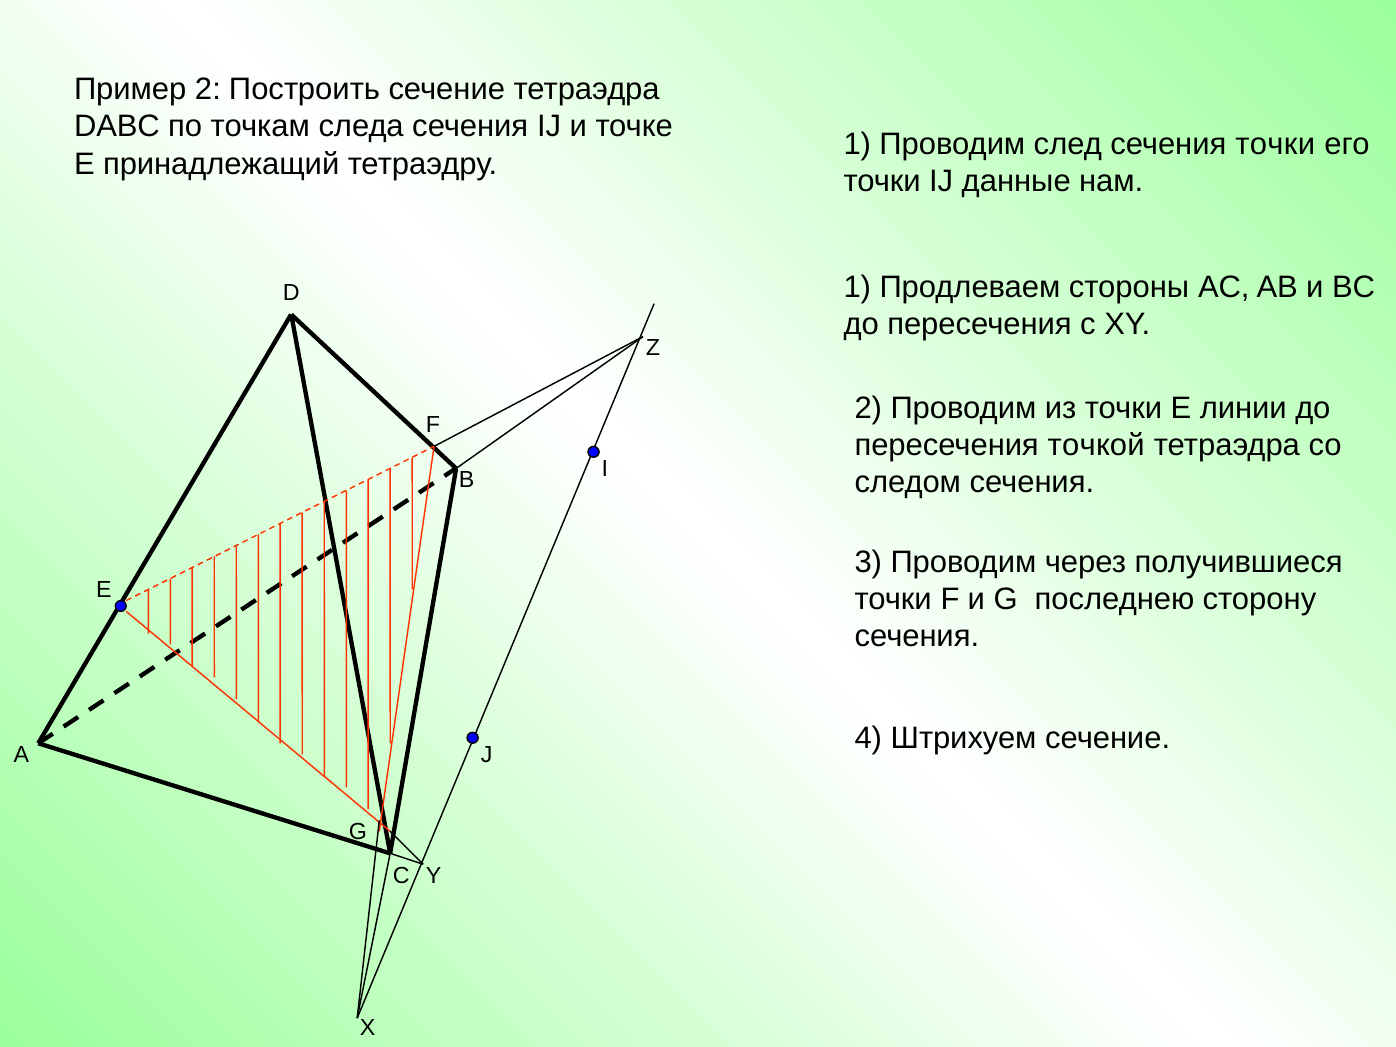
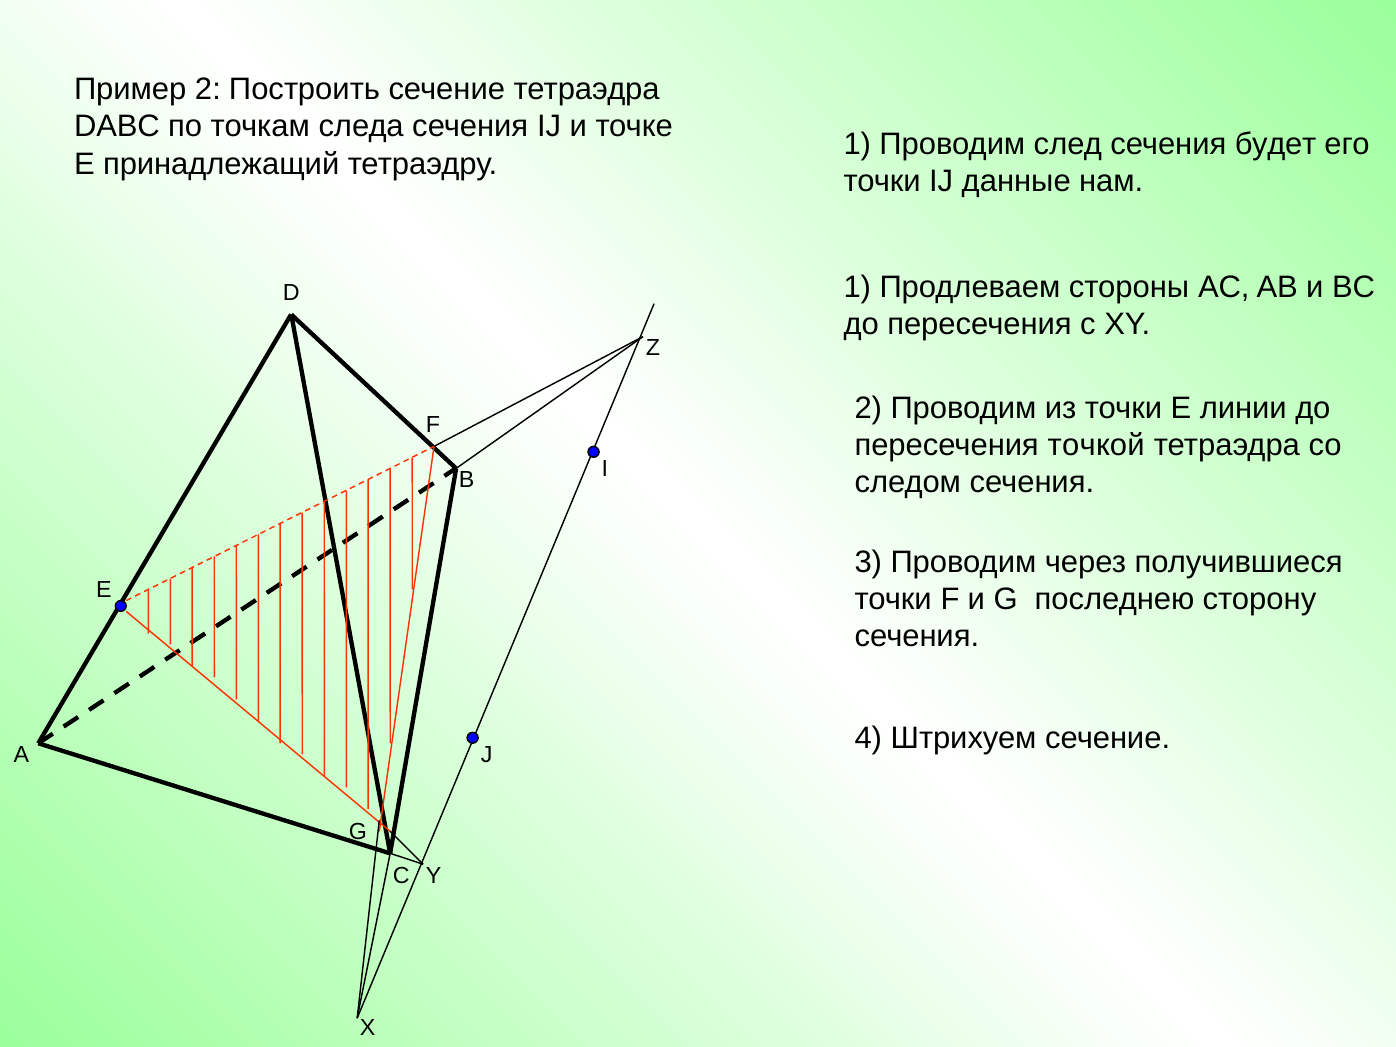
сечения точки: точки -> будет (1276, 144)
